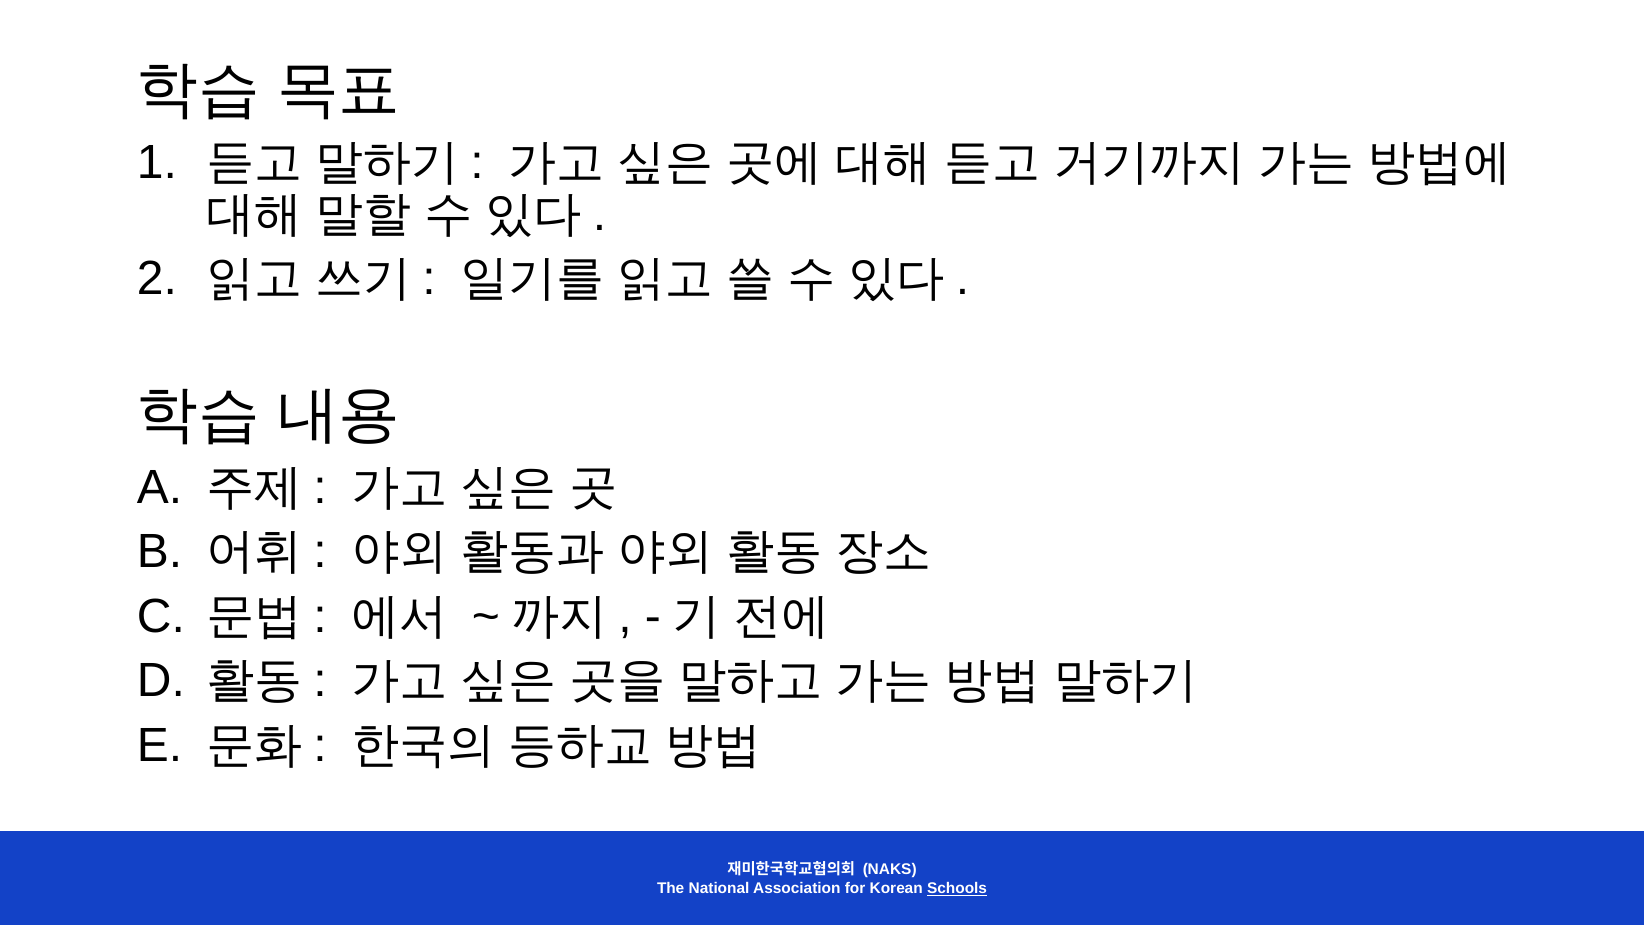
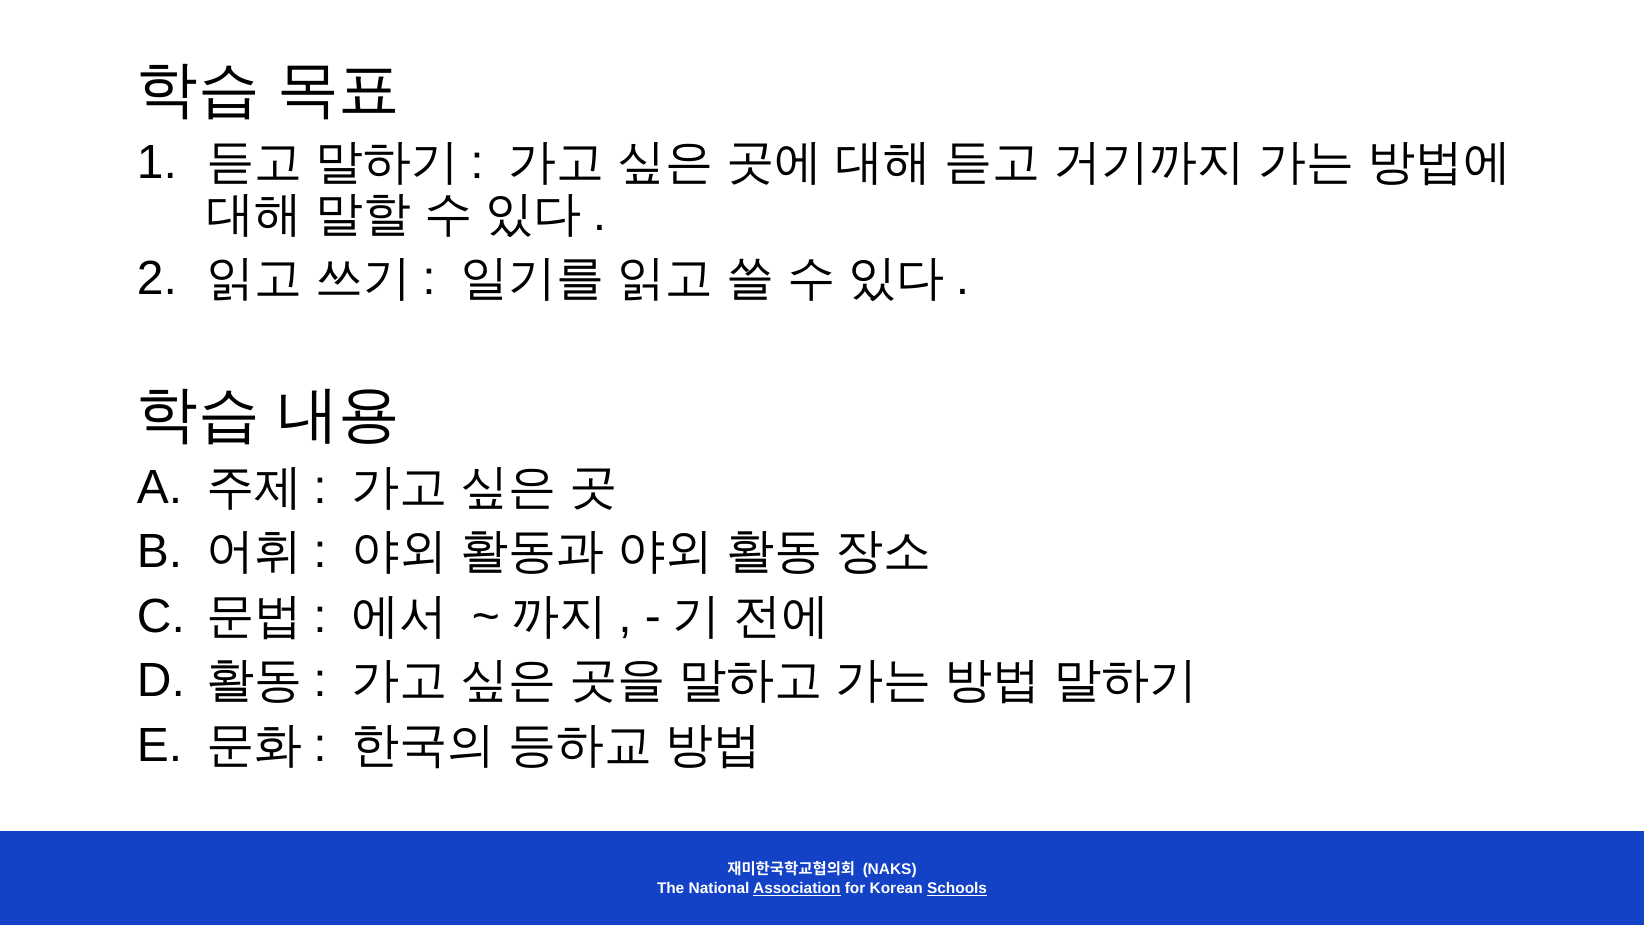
Association underline: none -> present (797, 888)
